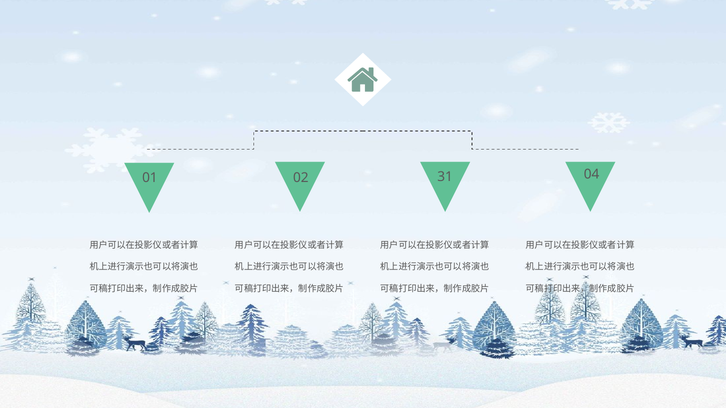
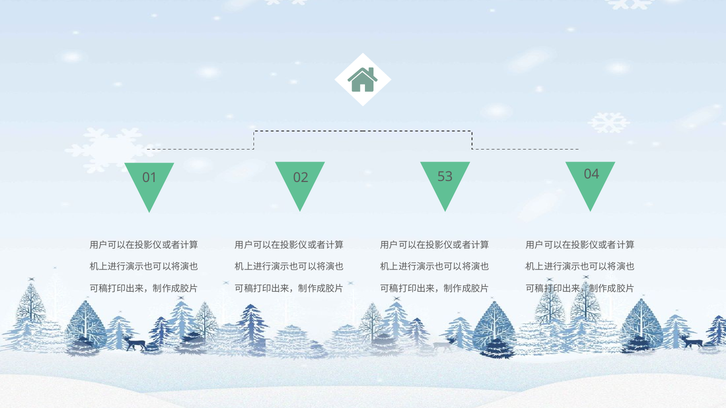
31: 31 -> 53 (445, 177)
